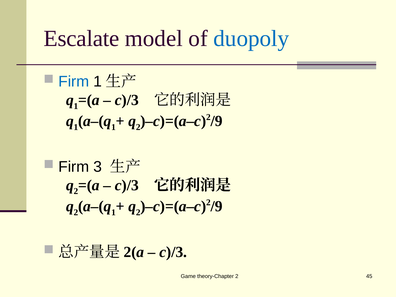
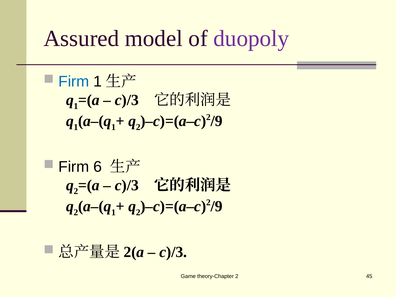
Escalate: Escalate -> Assured (81, 38)
duopoly colour: blue -> purple (251, 38)
3: 3 -> 6 (98, 167)
